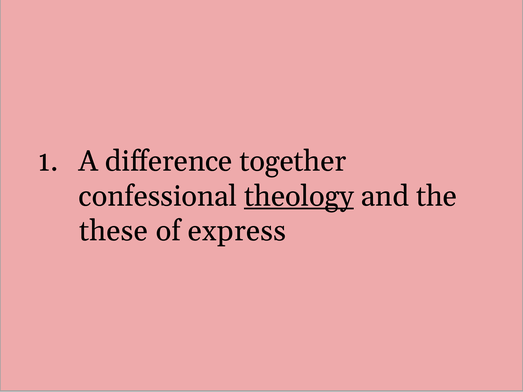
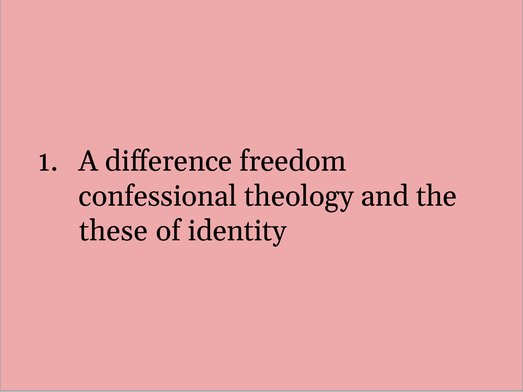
together: together -> freedom (293, 161)
theology underline: present -> none (299, 196)
express: express -> identity (237, 231)
